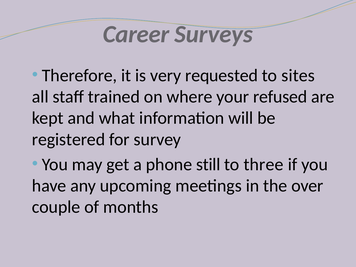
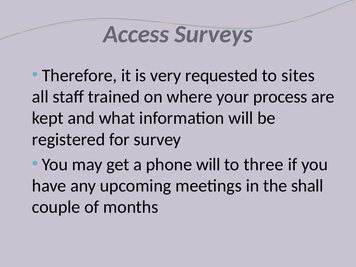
Career: Career -> Access (136, 34)
refused: refused -> process (280, 97)
phone still: still -> will (208, 164)
over: over -> shall (307, 186)
